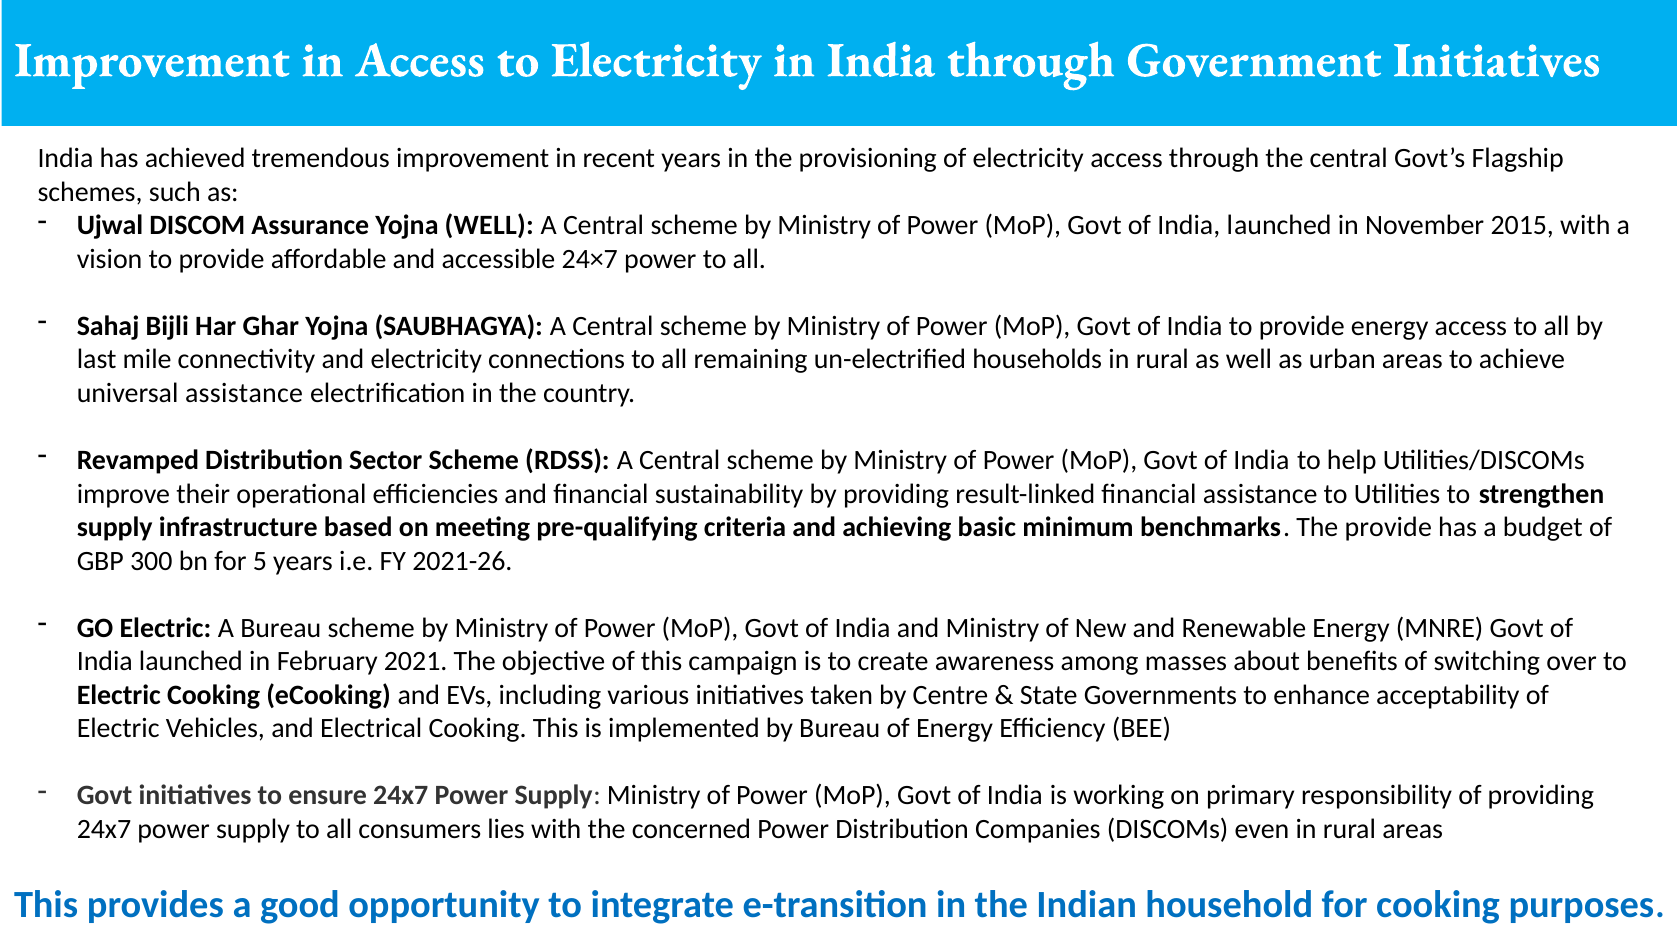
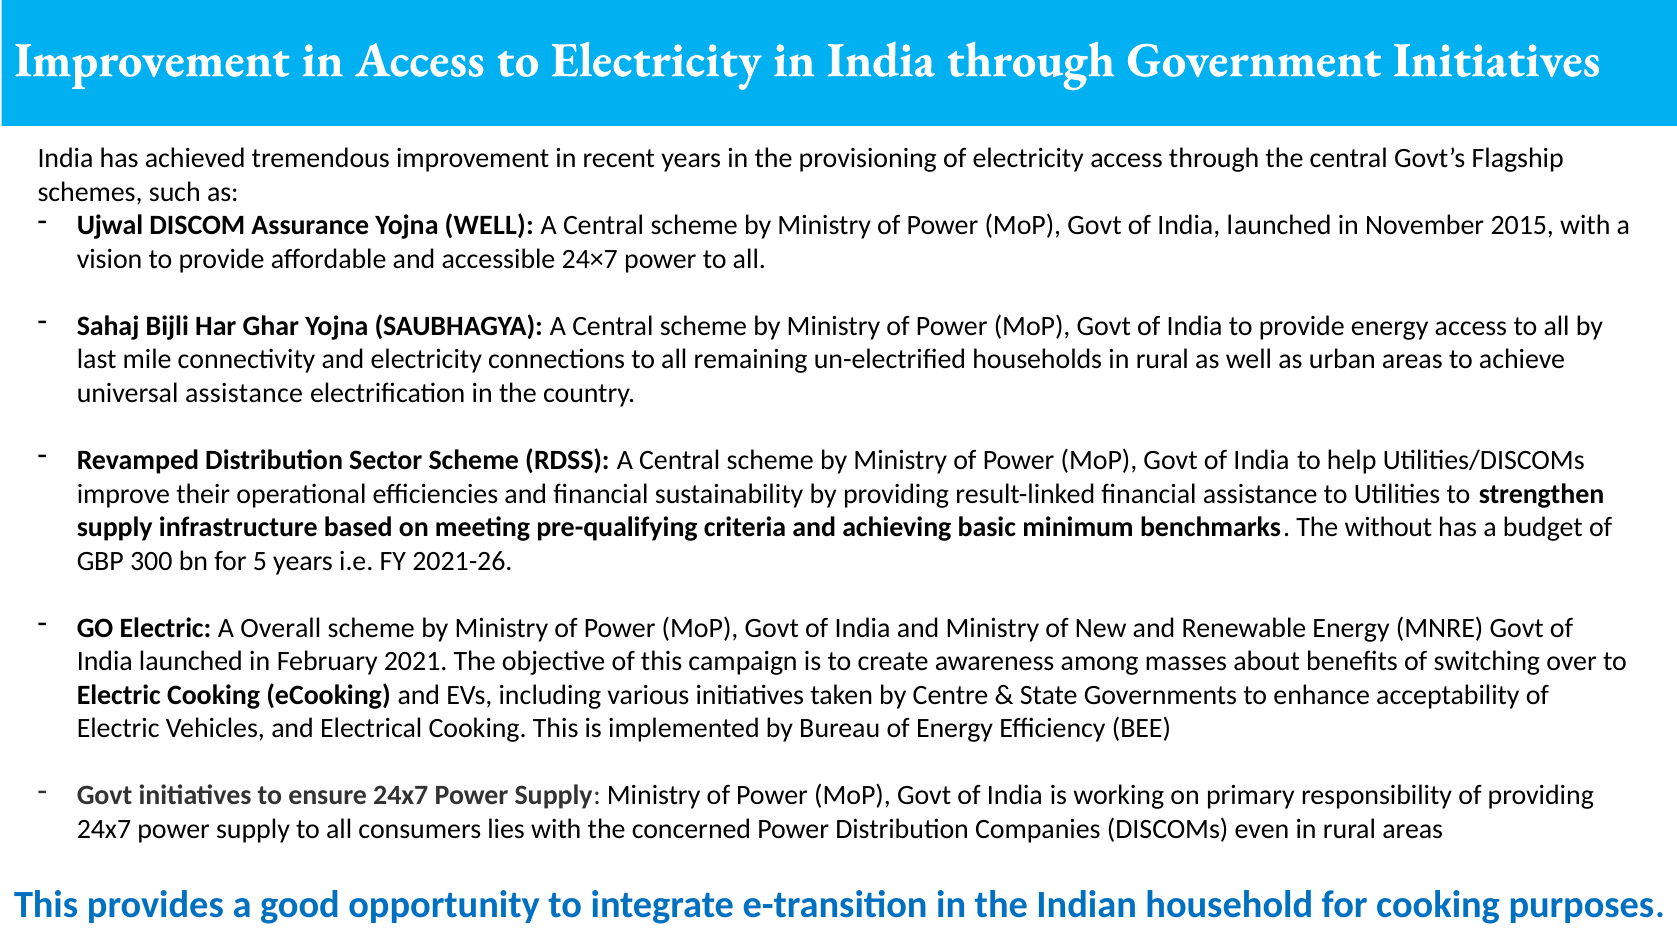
The provide: provide -> without (1388, 527)
A Bureau: Bureau -> Overall (281, 628)
